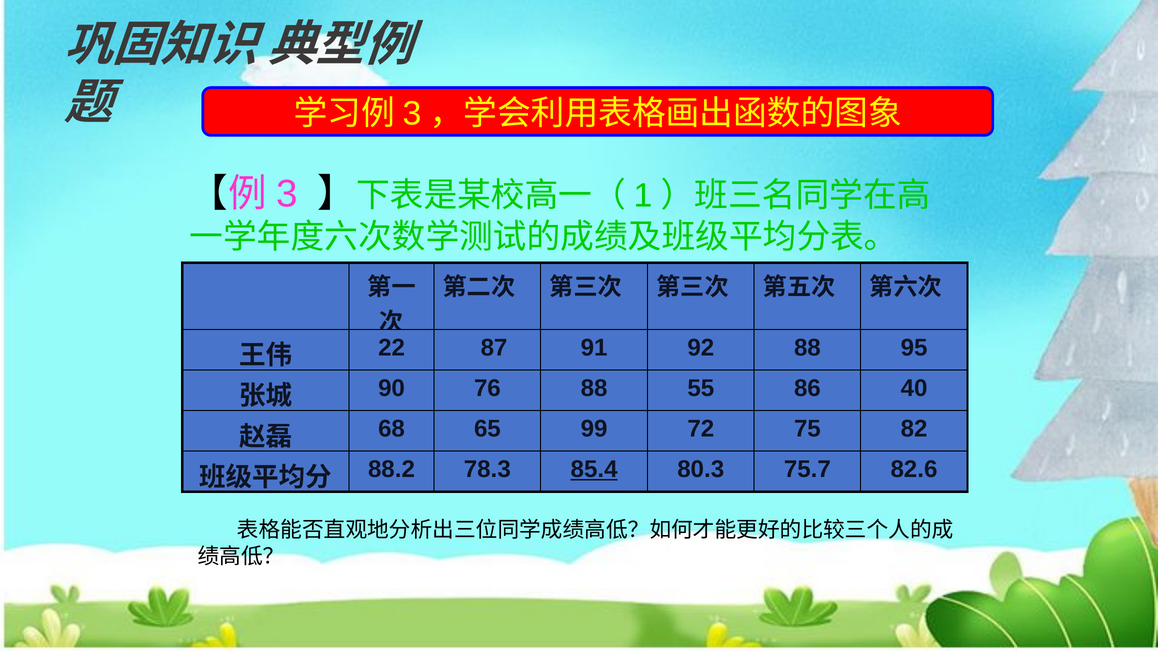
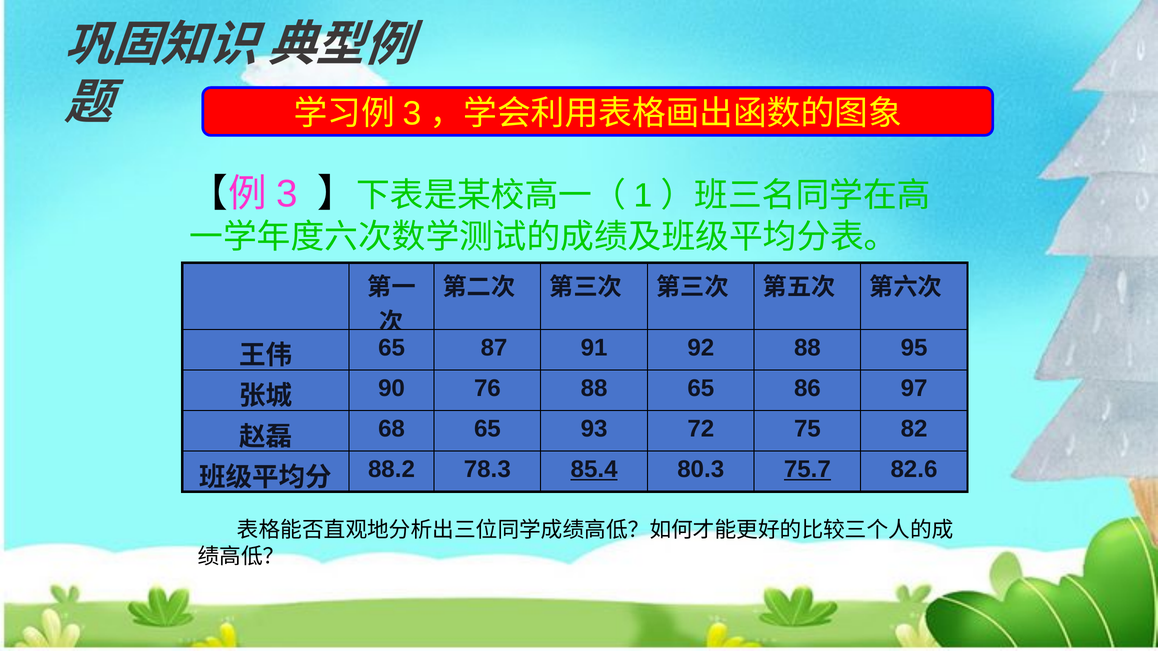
22: 22 -> 65 (392, 348)
88 55: 55 -> 65 (701, 388)
40: 40 -> 97 (914, 388)
99: 99 -> 93 (594, 429)
75.7 underline: none -> present (807, 470)
